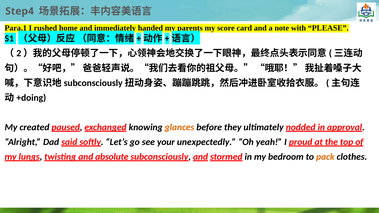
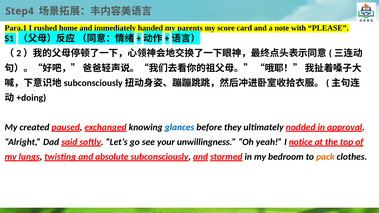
glances colour: orange -> blue (179, 127)
unexpectedly: unexpectedly -> unwillingness (207, 142)
proud: proud -> notice (301, 142)
